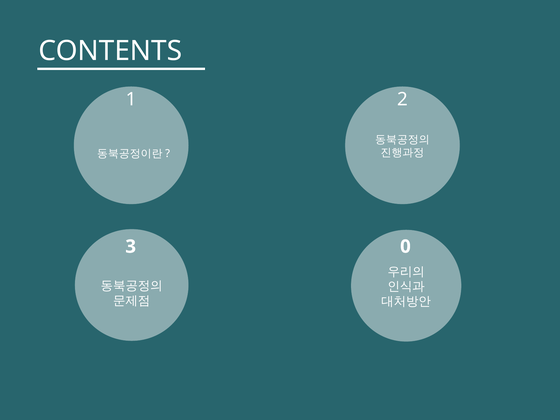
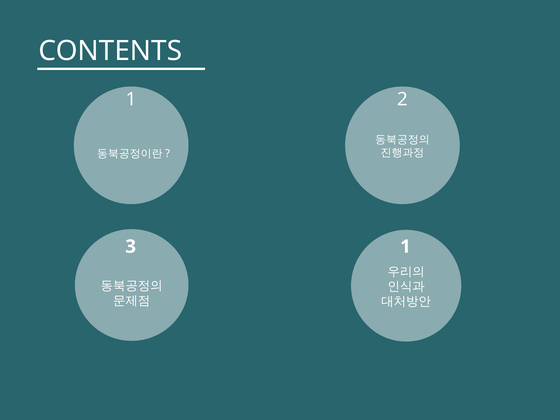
3 0: 0 -> 1 (405, 247)
